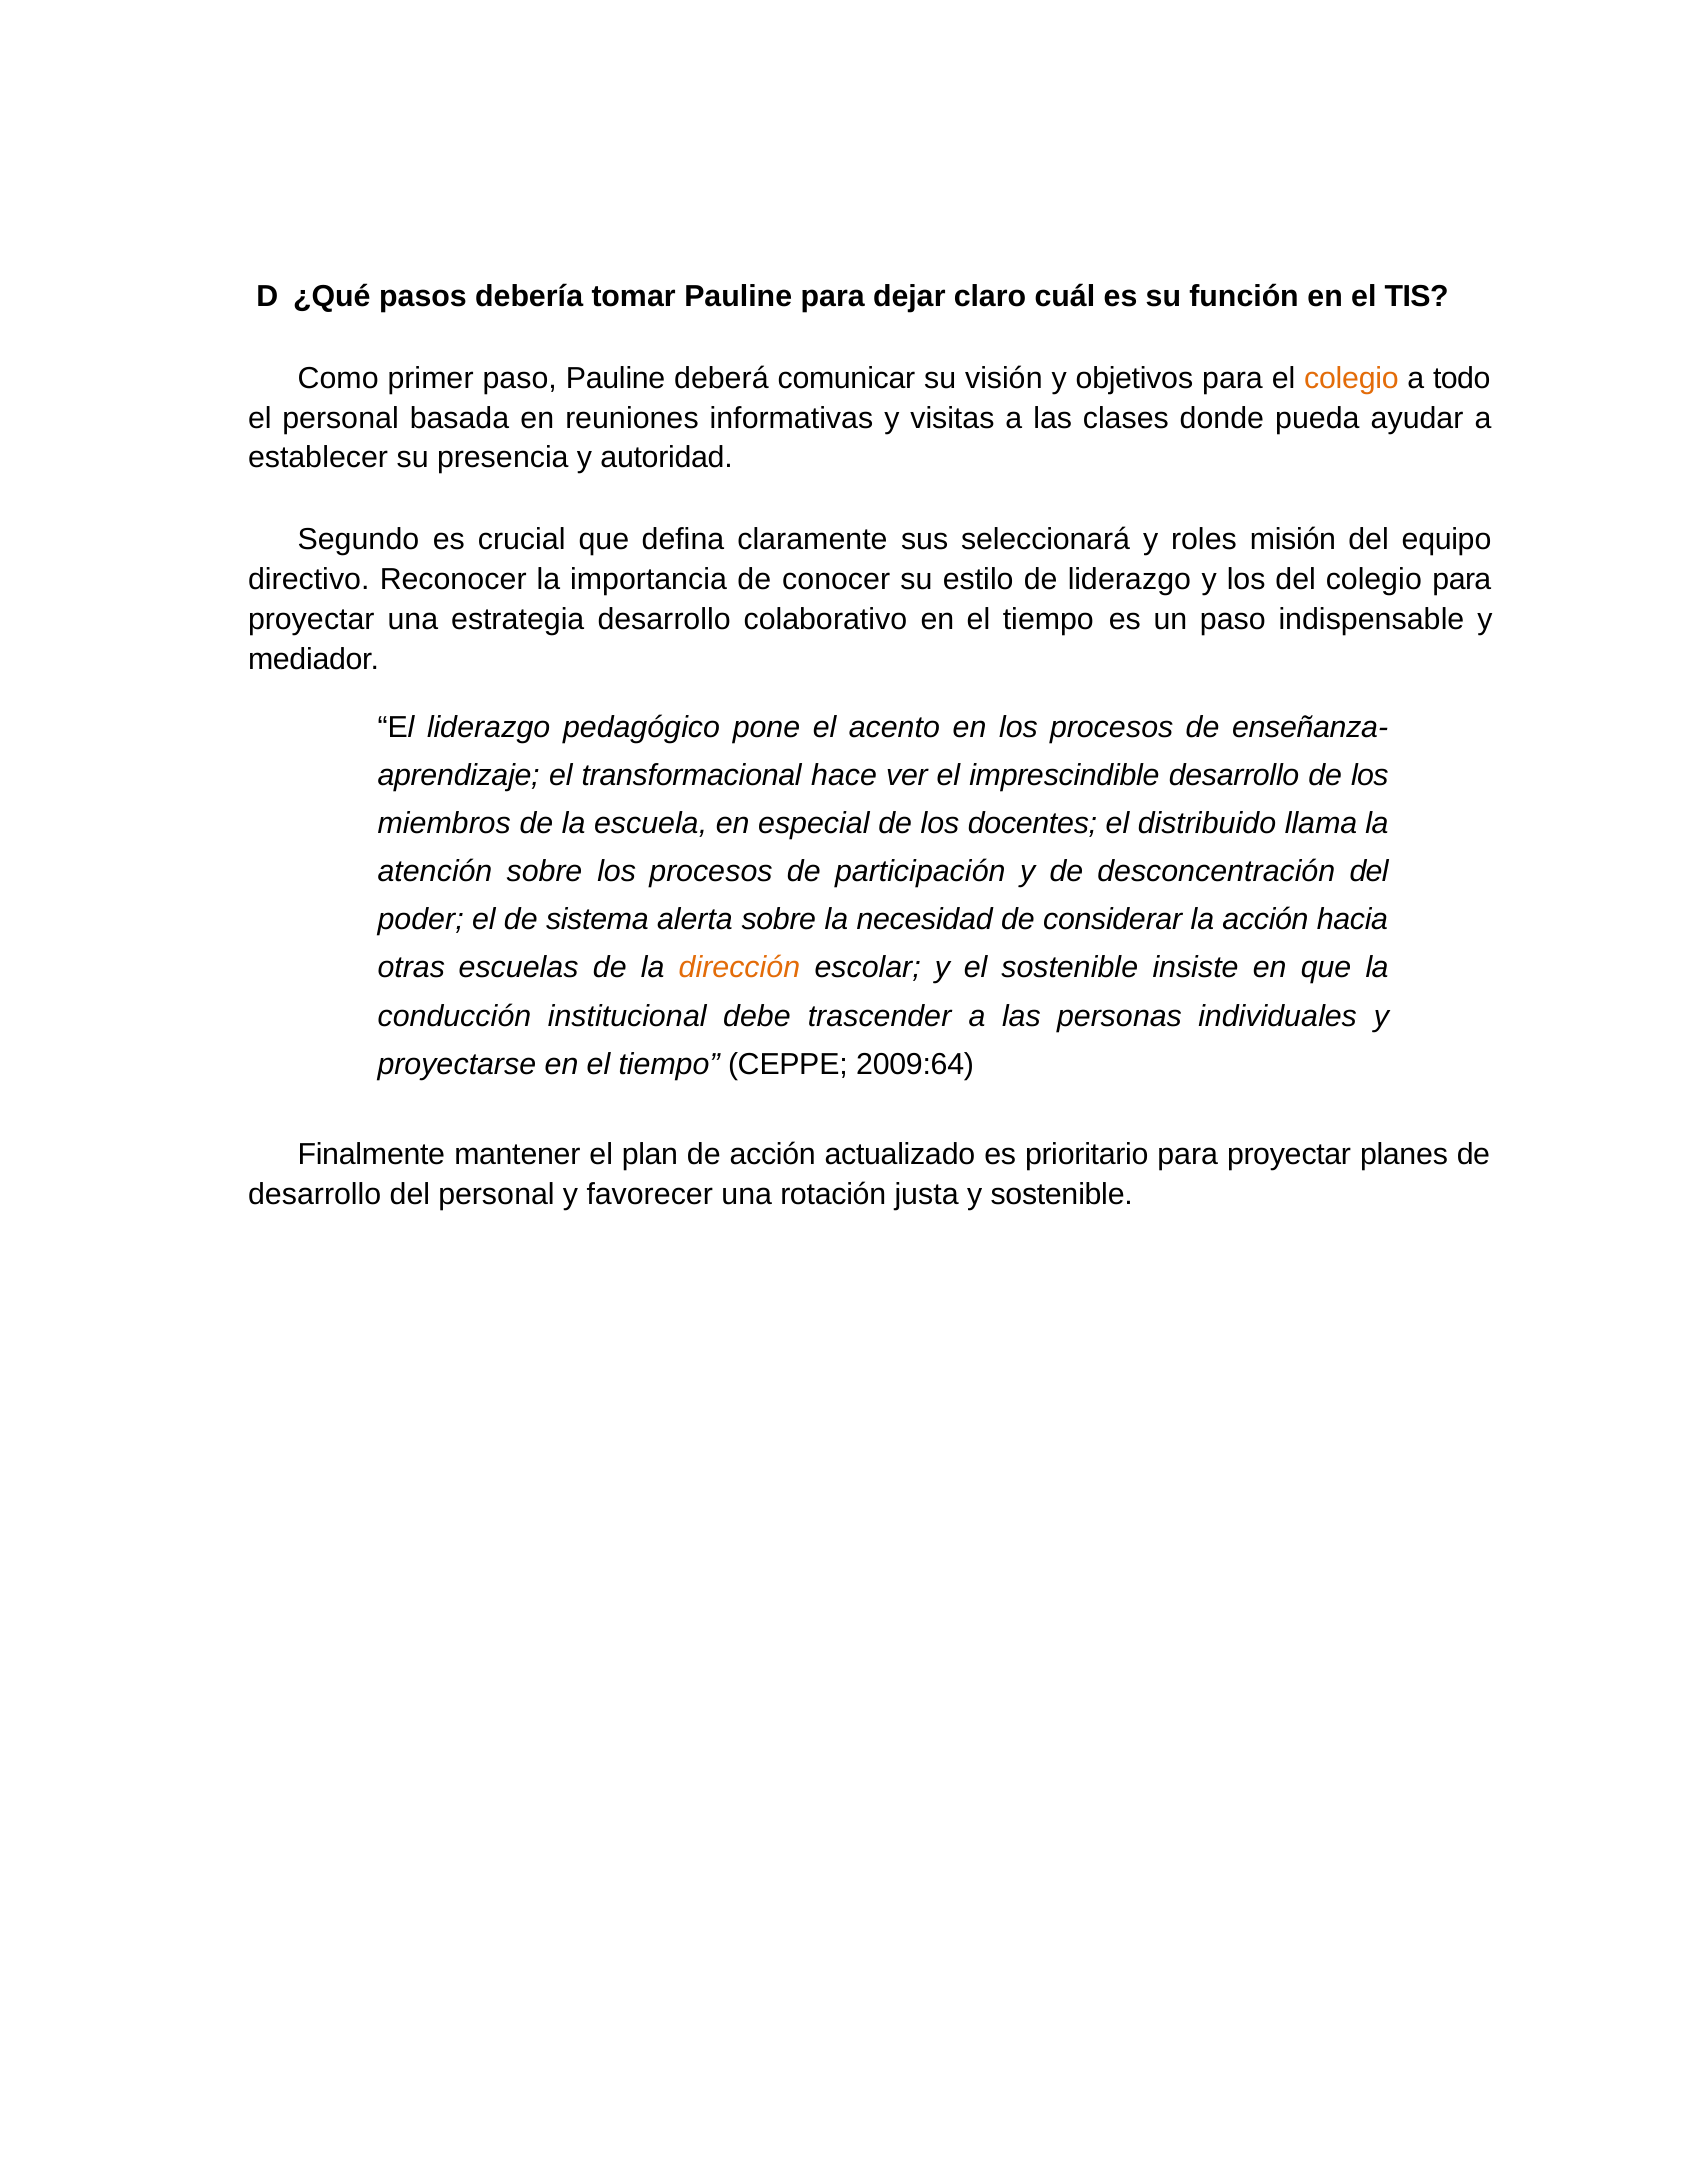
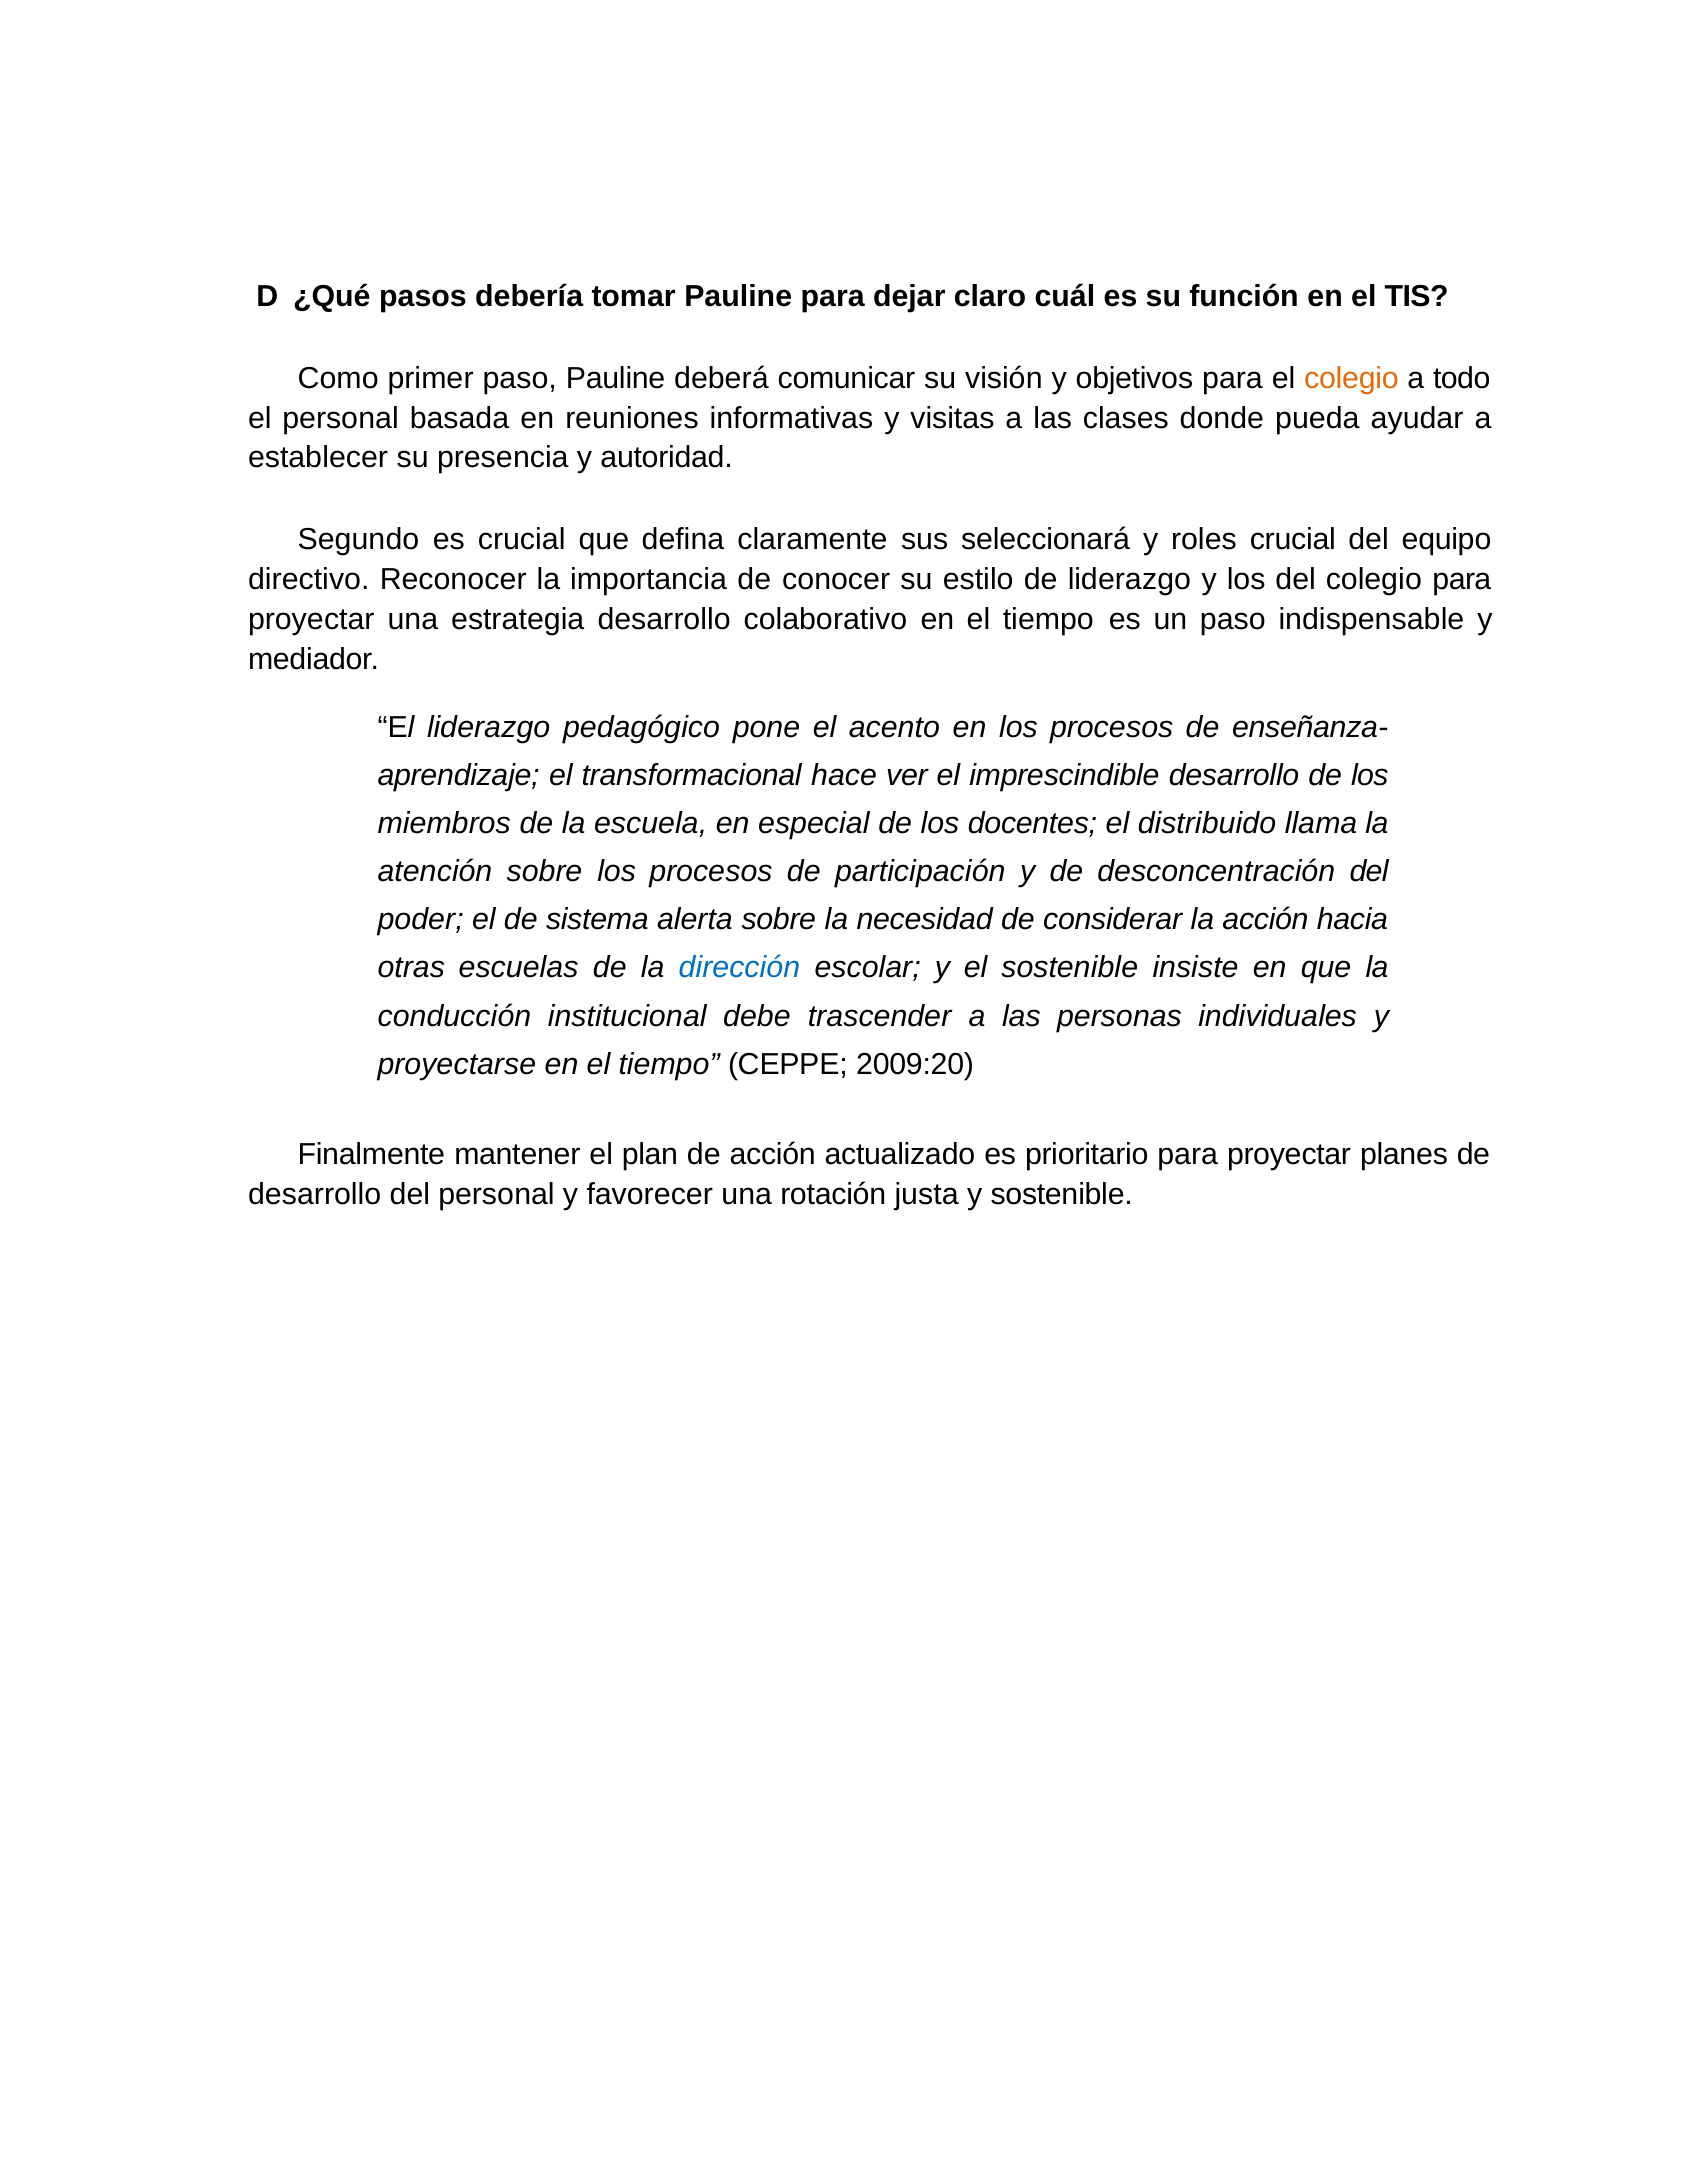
roles misión: misión -> crucial (1293, 539)
dirección colour: orange -> blue (739, 968)
2009:64: 2009:64 -> 2009:20 (915, 1064)
